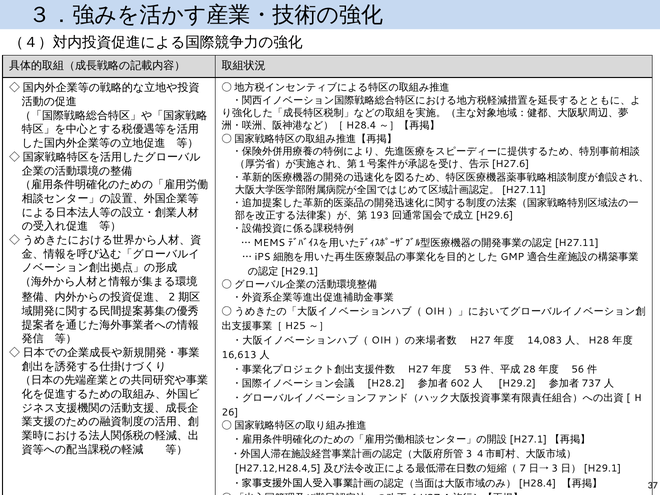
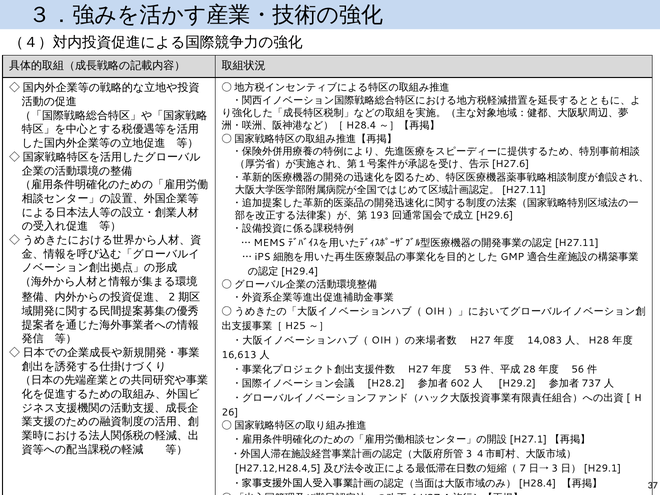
H29.1: H29.1 -> H29.4 (300, 272)
